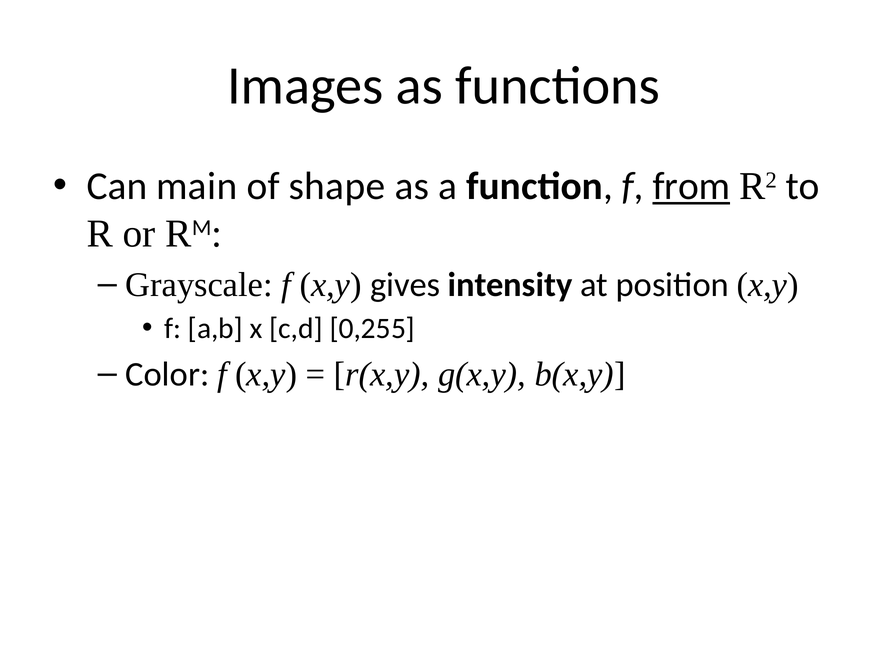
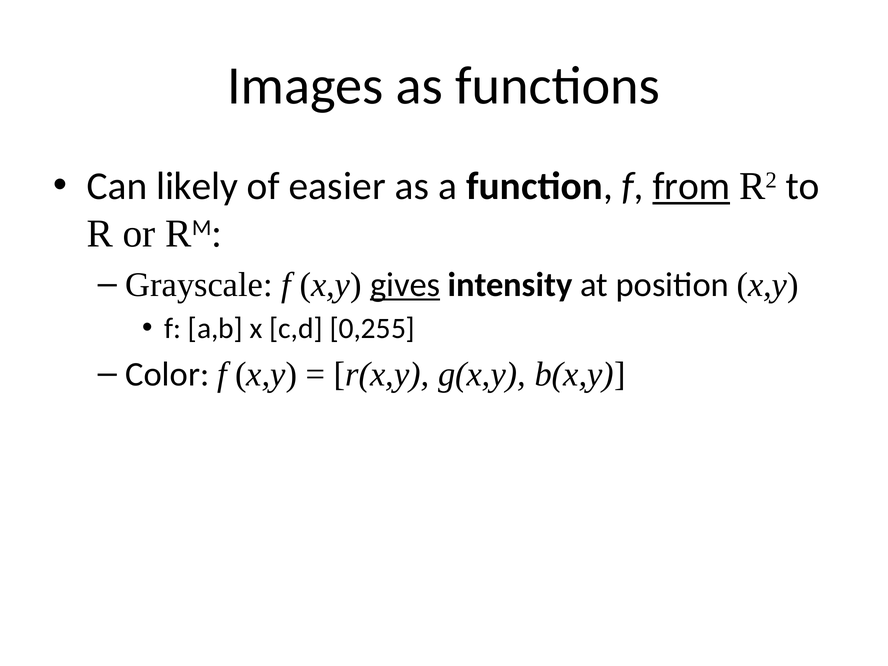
main: main -> likely (197, 186)
shape: shape -> easier (337, 186)
gives underline: none -> present (405, 285)
